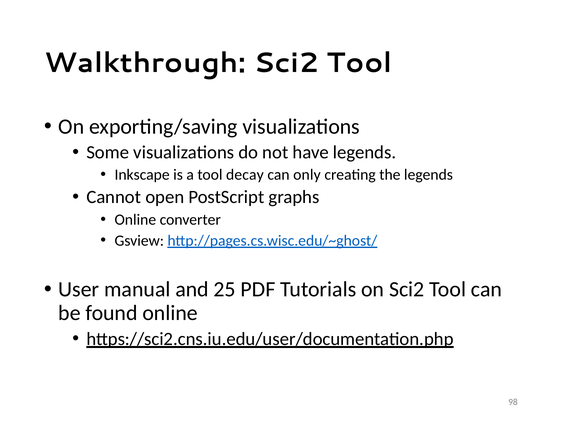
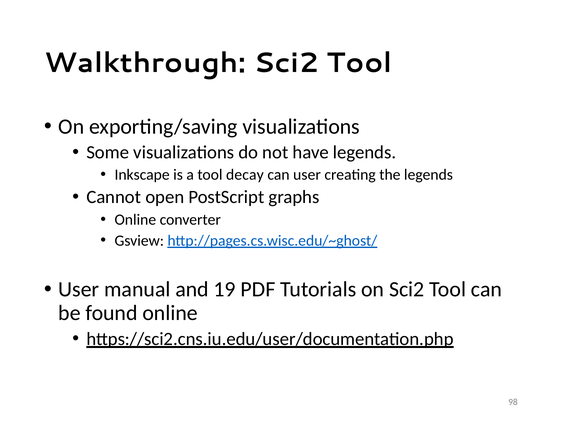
can only: only -> user (307, 175)
25: 25 -> 19 (225, 290)
